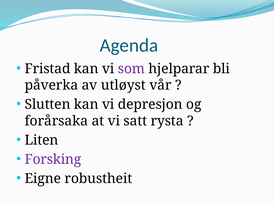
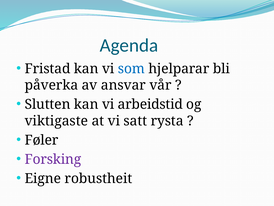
som colour: purple -> blue (131, 69)
utløyst: utløyst -> ansvar (123, 85)
depresjon: depresjon -> arbeidstid (150, 104)
forårsaka: forårsaka -> viktigaste (56, 121)
Liten: Liten -> Føler (42, 140)
